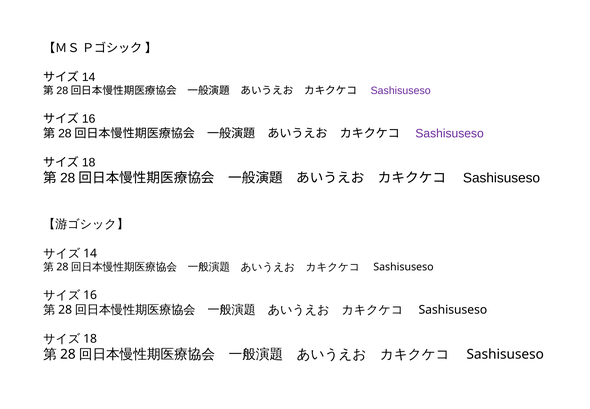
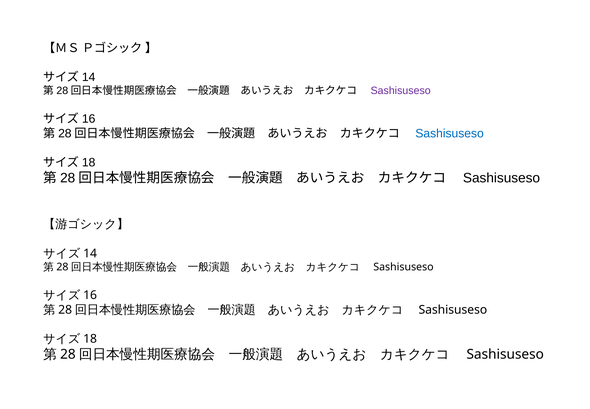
Sashisuseso colour: purple -> blue (450, 133)
